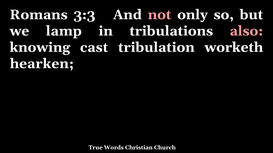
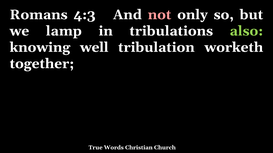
3:3: 3:3 -> 4:3 (84, 15)
also colour: pink -> light green (246, 31)
cast: cast -> well (94, 47)
hearken: hearken -> together (42, 64)
